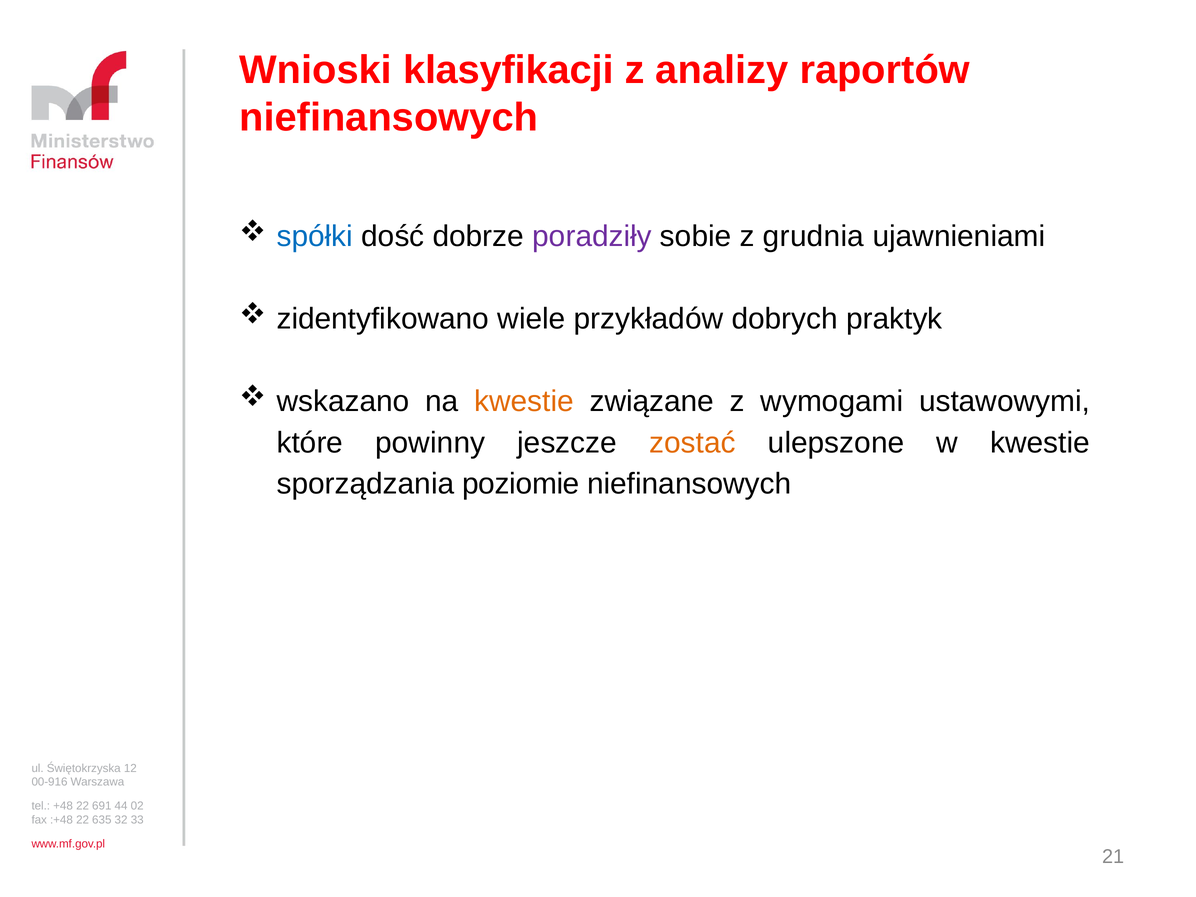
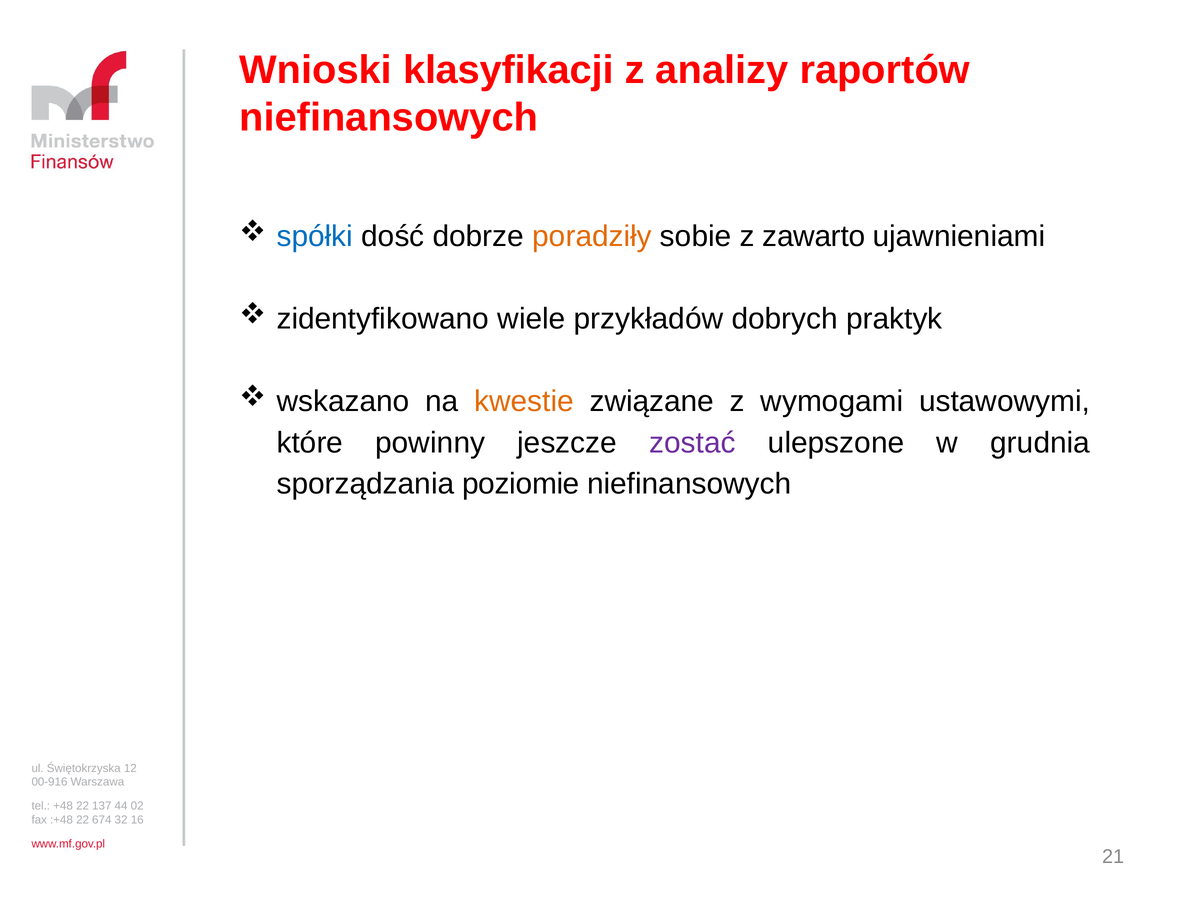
poradziły colour: purple -> orange (592, 236)
grudnia: grudnia -> zawarto (814, 236)
zostać colour: orange -> purple (692, 443)
w kwestie: kwestie -> grudnia (1040, 443)
691: 691 -> 137 (102, 806)
635: 635 -> 674 (102, 820)
33: 33 -> 16 (137, 820)
